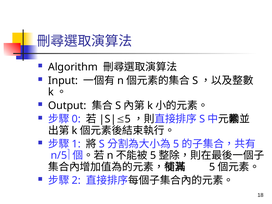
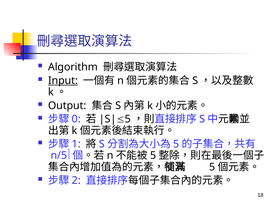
Input underline: none -> present (63, 81)
